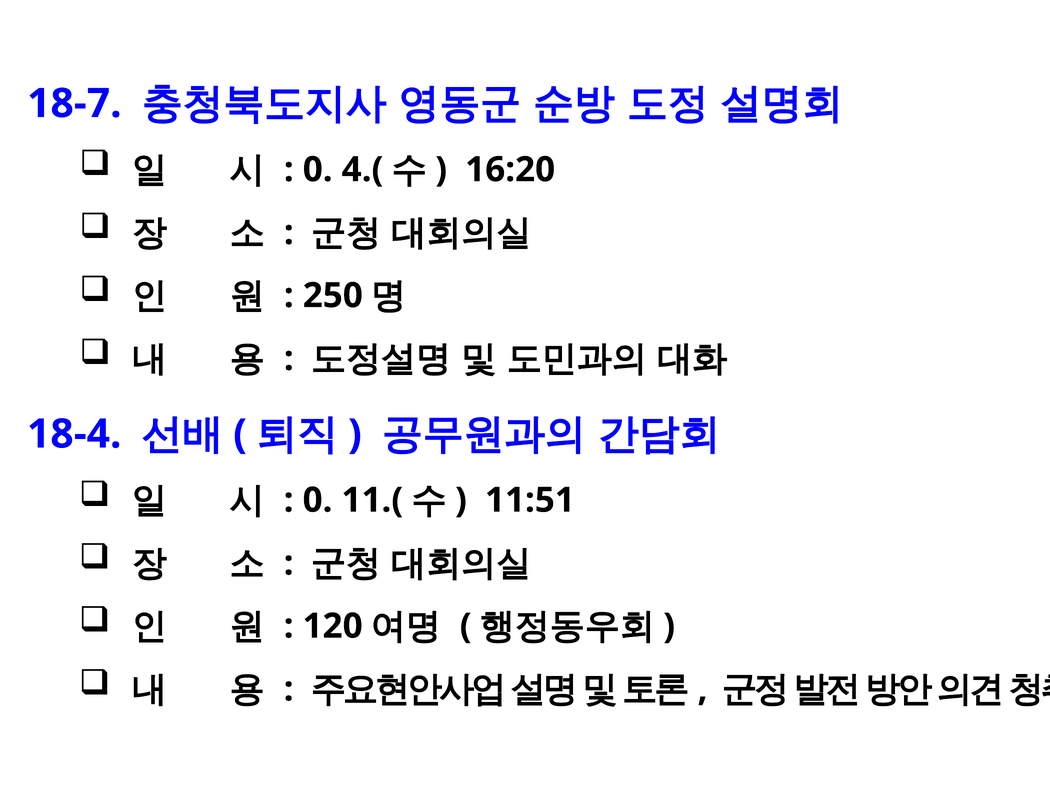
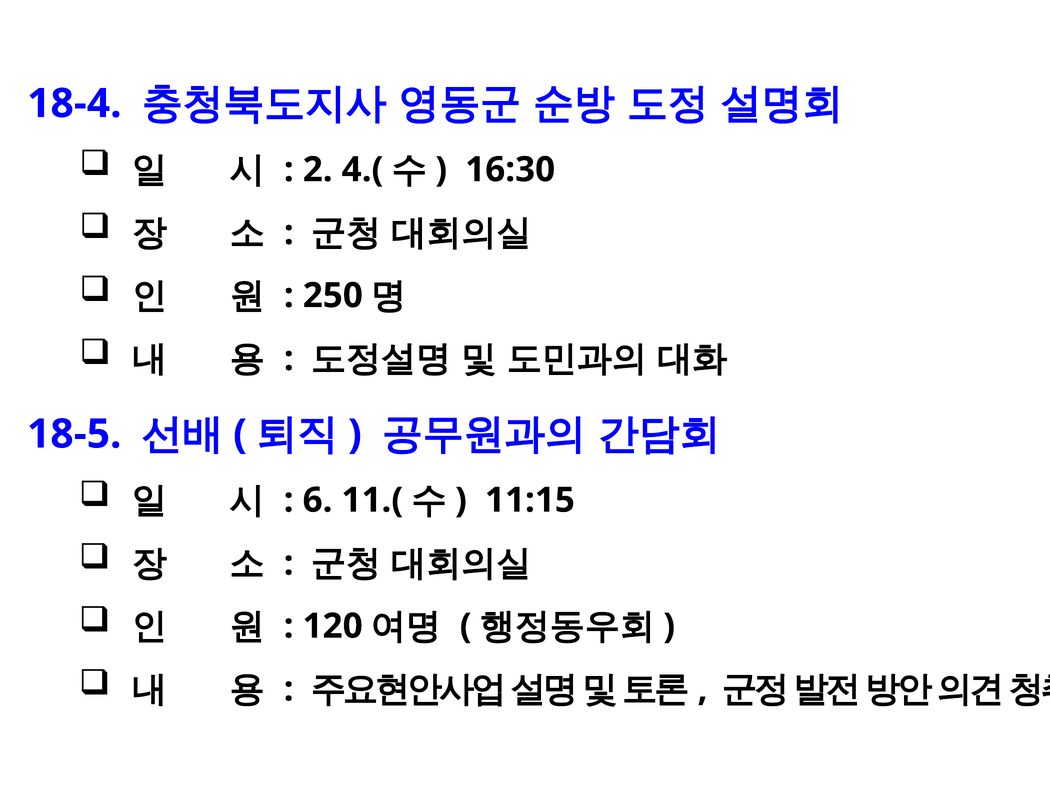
18-7: 18-7 -> 18-4 (74, 104)
0: 0 -> 2 (318, 170)
16:20: 16:20 -> 16:30 (510, 170)
18-4: 18-4 -> 18-5 (74, 434)
0: 0 -> 6 (318, 501)
11:51: 11:51 -> 11:15 (530, 501)
